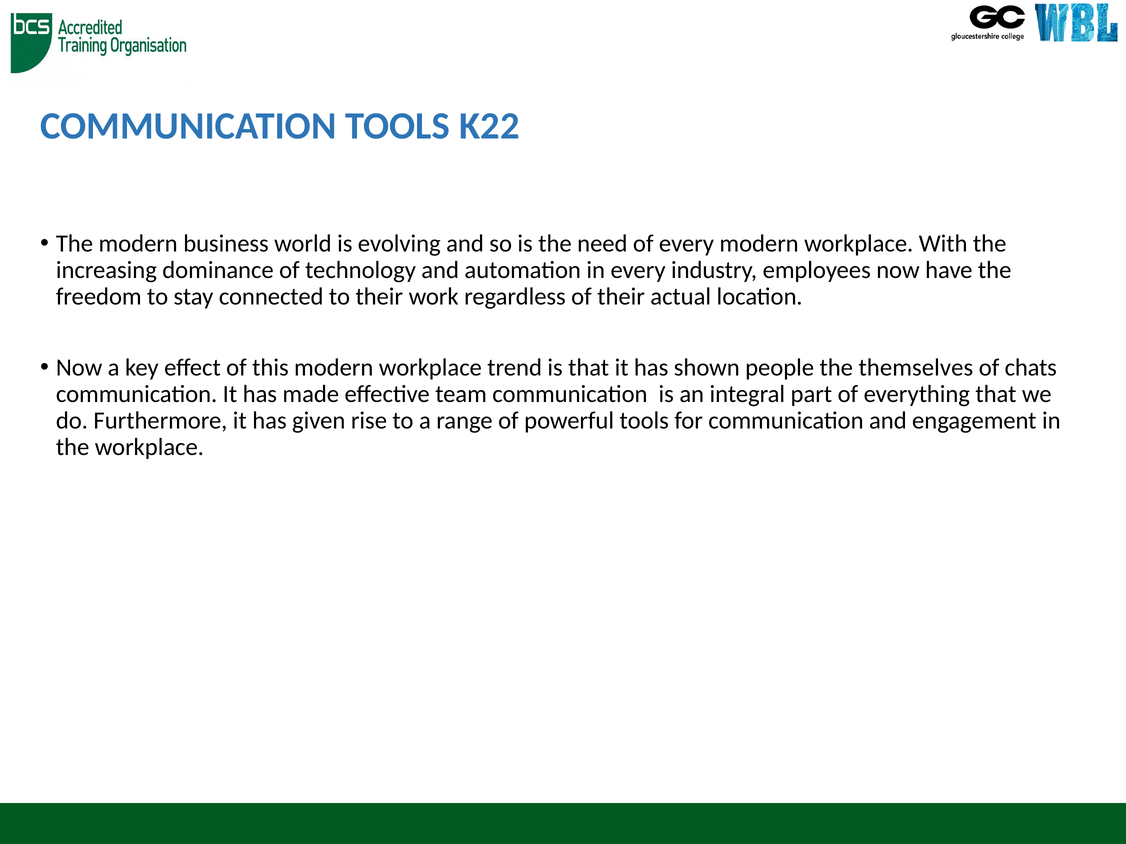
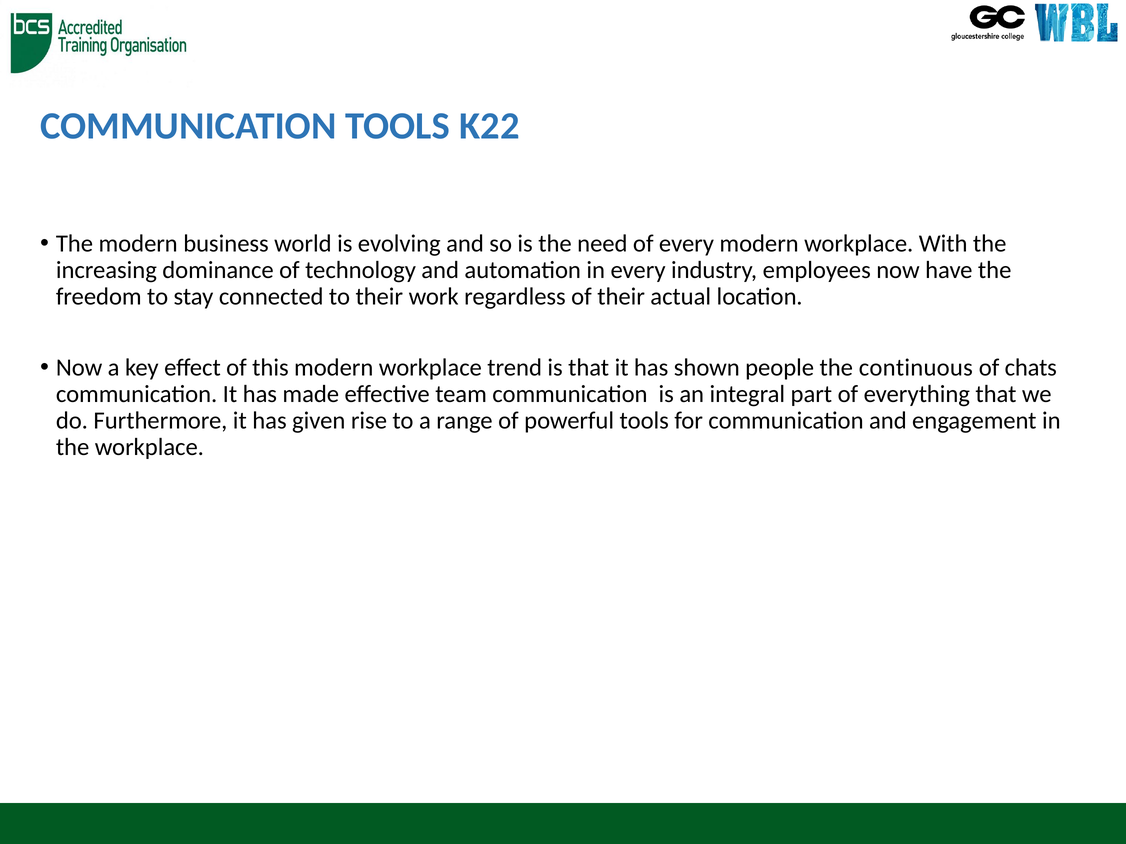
themselves: themselves -> continuous (916, 368)
